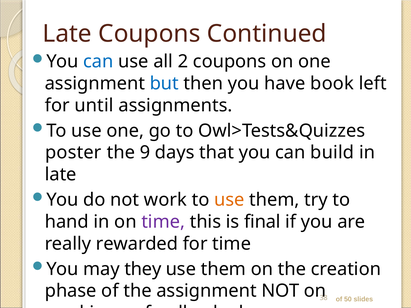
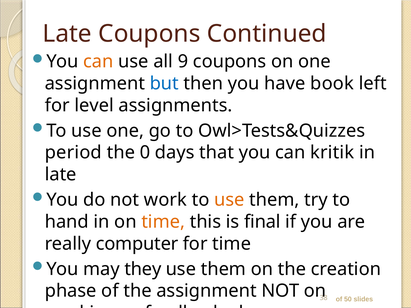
can colour: blue -> orange (98, 62)
2: 2 -> 9 (183, 62)
until: until -> level (94, 105)
poster: poster -> period (73, 153)
9: 9 -> 0 (145, 153)
build: build -> kritik (332, 153)
time colour: purple -> orange (163, 222)
rewarded: rewarded -> computer (137, 244)
